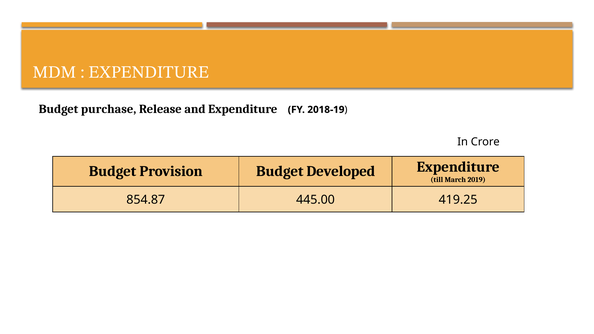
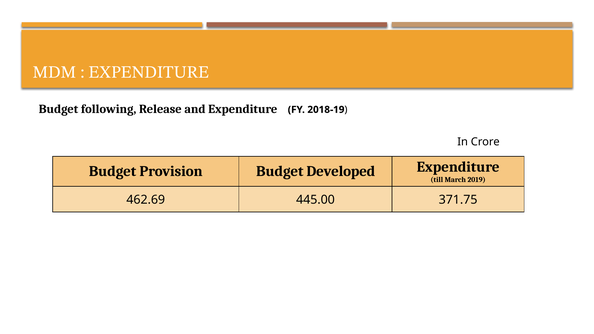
purchase: purchase -> following (109, 109)
854.87: 854.87 -> 462.69 (146, 200)
419.25: 419.25 -> 371.75 (458, 200)
